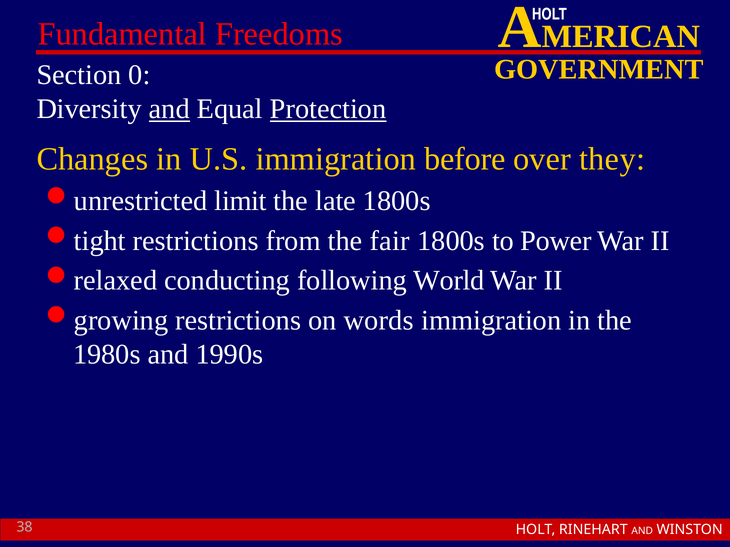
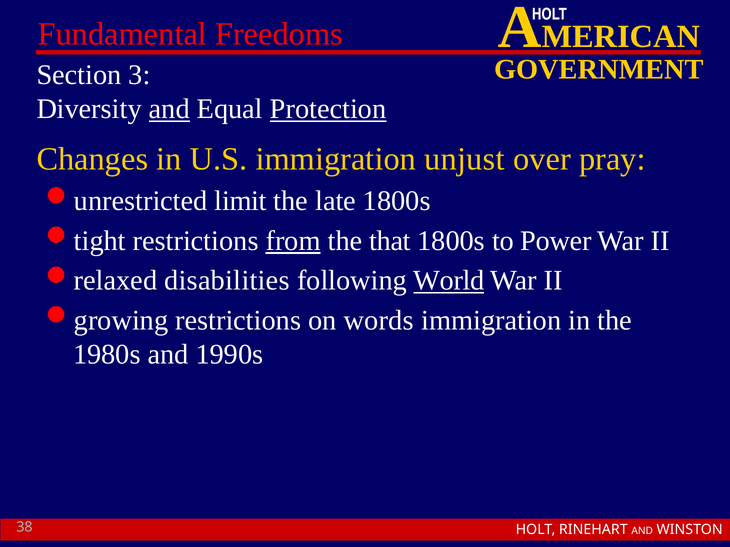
0: 0 -> 3 (139, 75)
before: before -> unjust (464, 159)
they: they -> pray (612, 159)
from underline: none -> present (293, 241)
fair: fair -> that (390, 241)
conducting: conducting -> disabilities (227, 281)
World underline: none -> present (449, 281)
